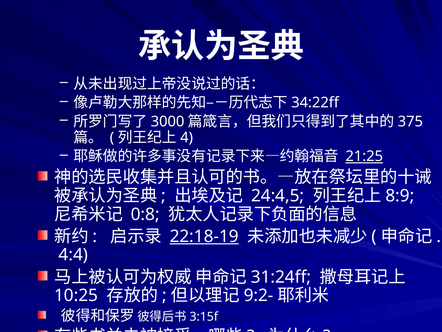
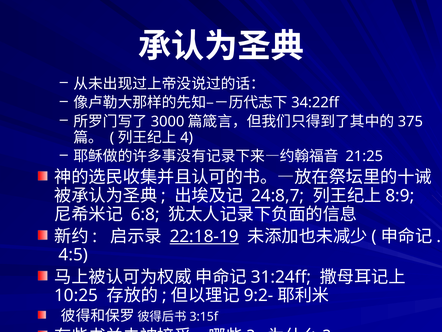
21:25 underline: present -> none (364, 156)
24:4,5: 24:4,5 -> 24:8,7 (278, 195)
0:8: 0:8 -> 6:8 (145, 214)
4:4: 4:4 -> 4:5 (73, 255)
